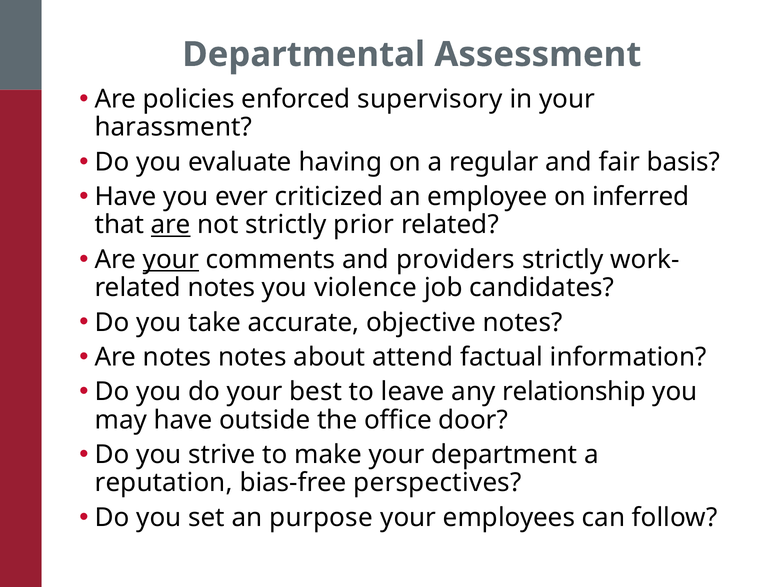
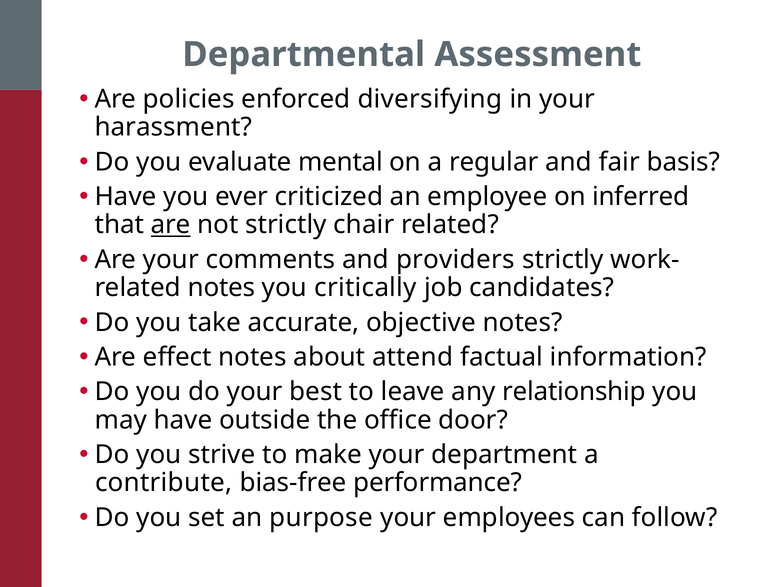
supervisory: supervisory -> diversifying (430, 99)
having: having -> mental (341, 162)
prior: prior -> chair (364, 225)
your underline: present -> none (171, 259)
violence: violence -> critically (366, 287)
Are notes: notes -> effect (177, 357)
reputation: reputation -> contribute (164, 482)
perspectives: perspectives -> performance (438, 482)
